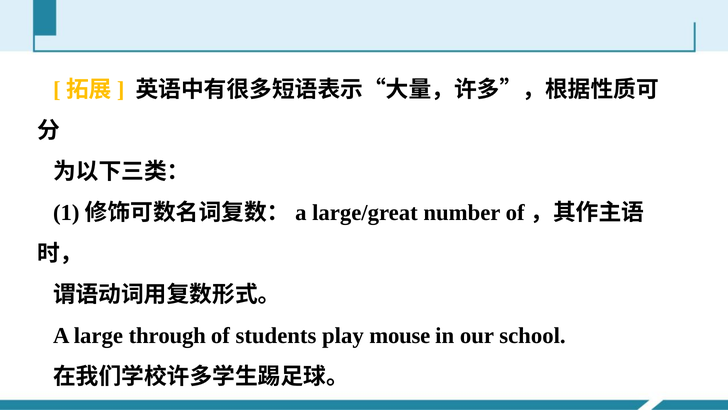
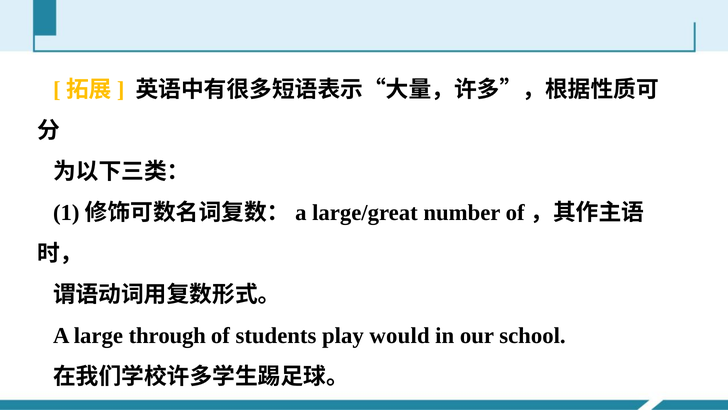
mouse: mouse -> would (400, 335)
